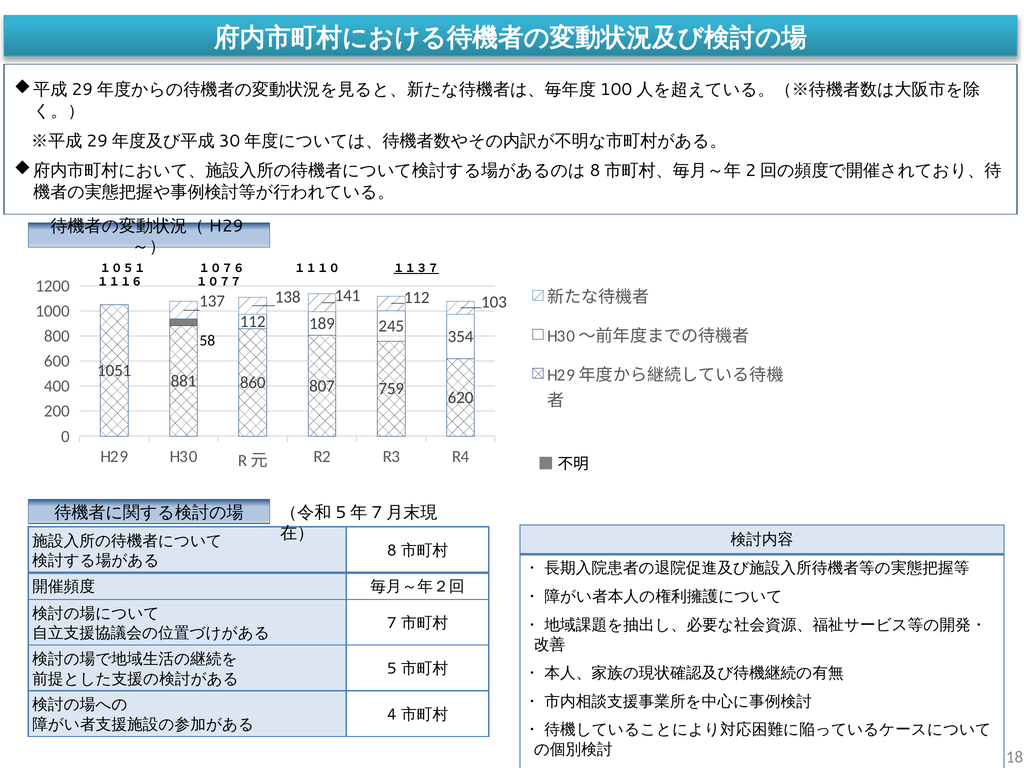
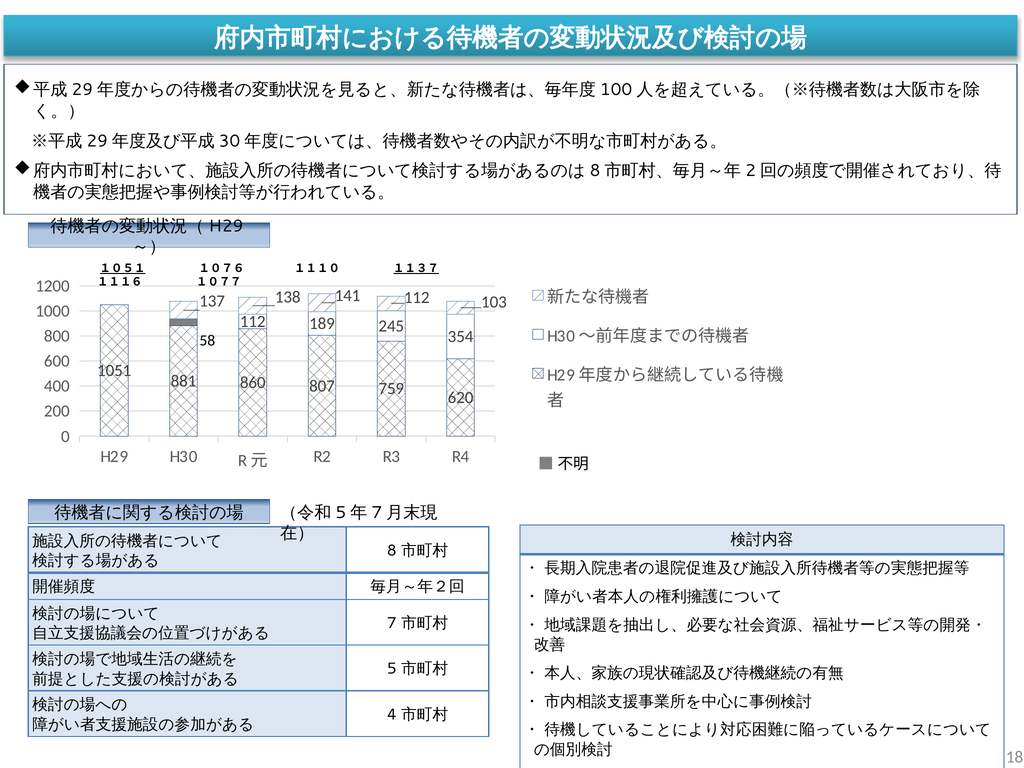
１０５１ underline: none -> present (123, 269)
